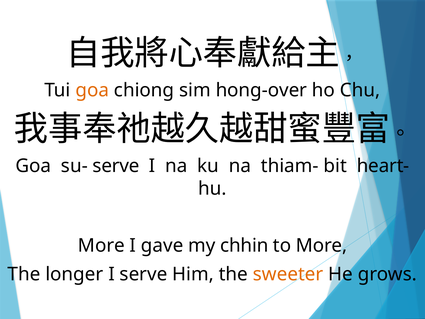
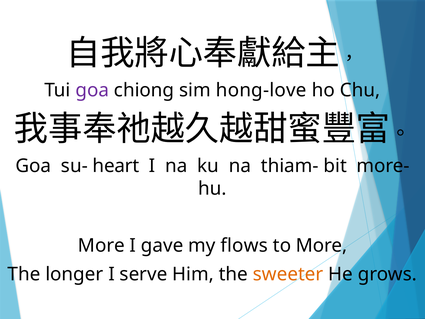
goa colour: orange -> purple (92, 90)
hong-over: hong-over -> hong-love (261, 90)
su- serve: serve -> heart (116, 166)
heart-: heart- -> more- (383, 166)
chhin: chhin -> flows (244, 246)
